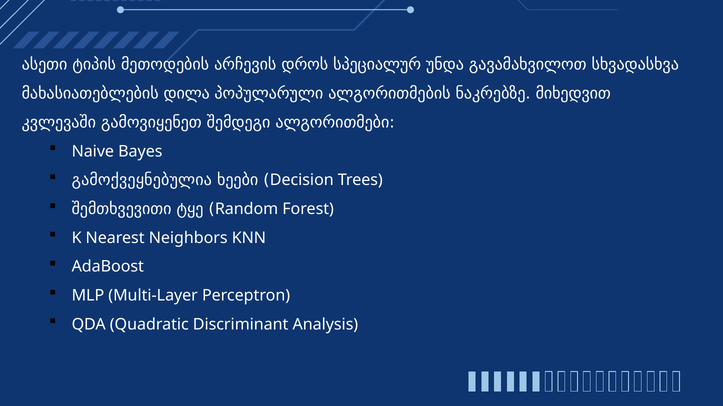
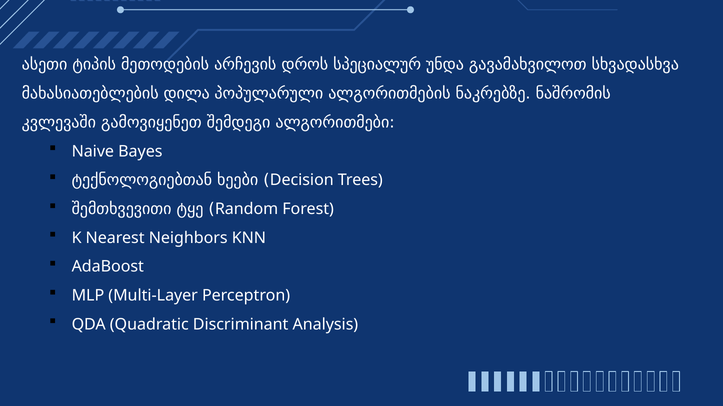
მიხედვით: მიხედვით -> ნაშრომის (573, 94)
გამოქვეყნებულია: გამოქვეყნებულია -> ტექნოლოგიებთან (142, 180)
